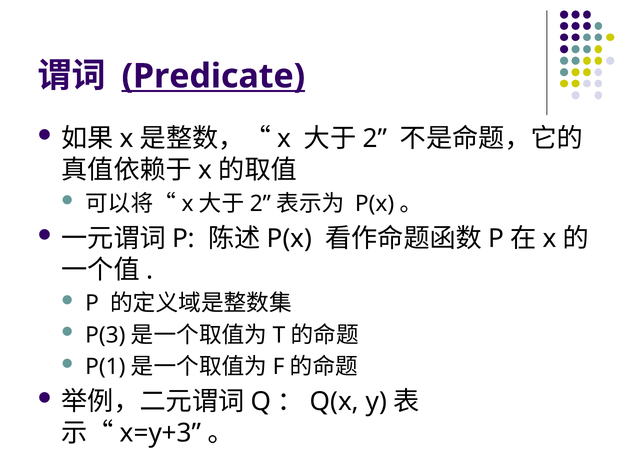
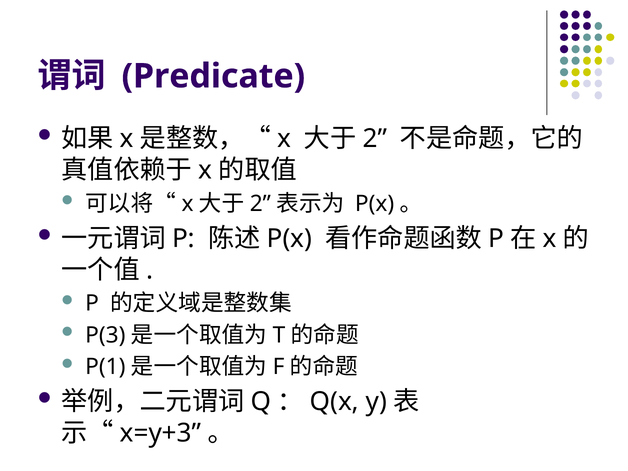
Predicate underline: present -> none (213, 76)
